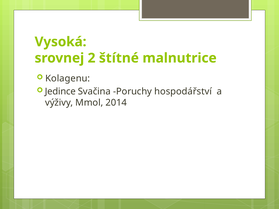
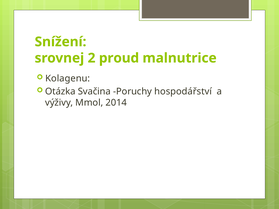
Vysoká: Vysoká -> Snížení (61, 42)
štítné: štítné -> proud (119, 58)
Jedince: Jedince -> Otázka (60, 92)
